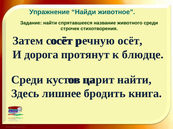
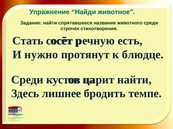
Затем: Затем -> Стать (28, 41)
осёт: осёт -> есть (130, 41)
дорога: дорога -> нужно (41, 55)
книга: книга -> темпе (145, 94)
